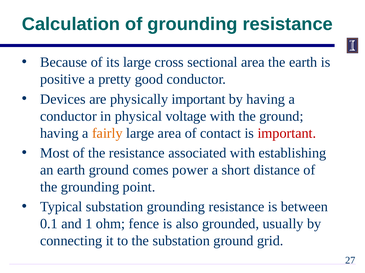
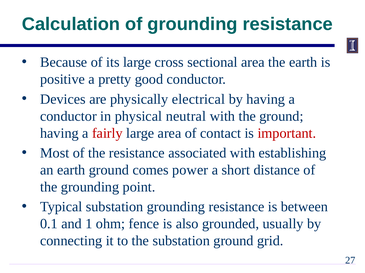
physically important: important -> electrical (198, 99)
voltage: voltage -> neutral (186, 116)
fairly colour: orange -> red (107, 133)
